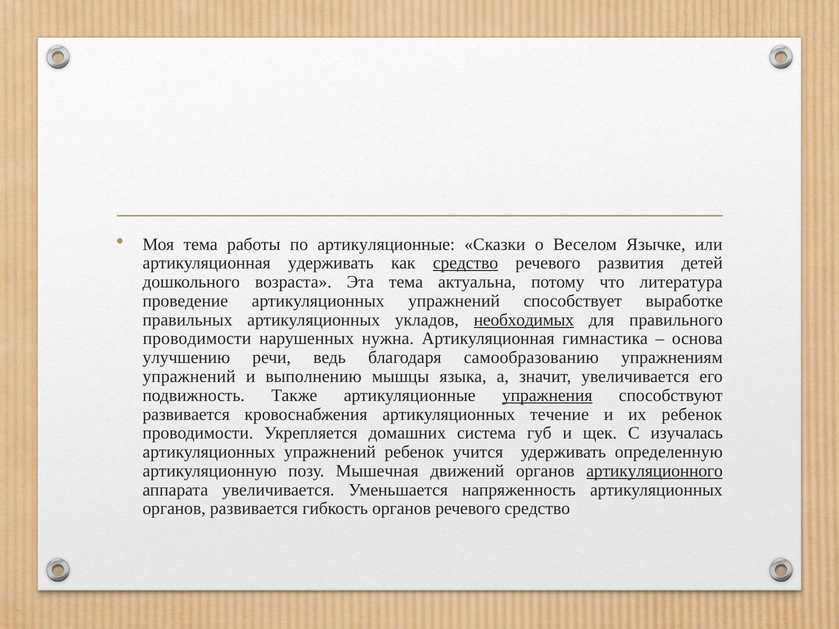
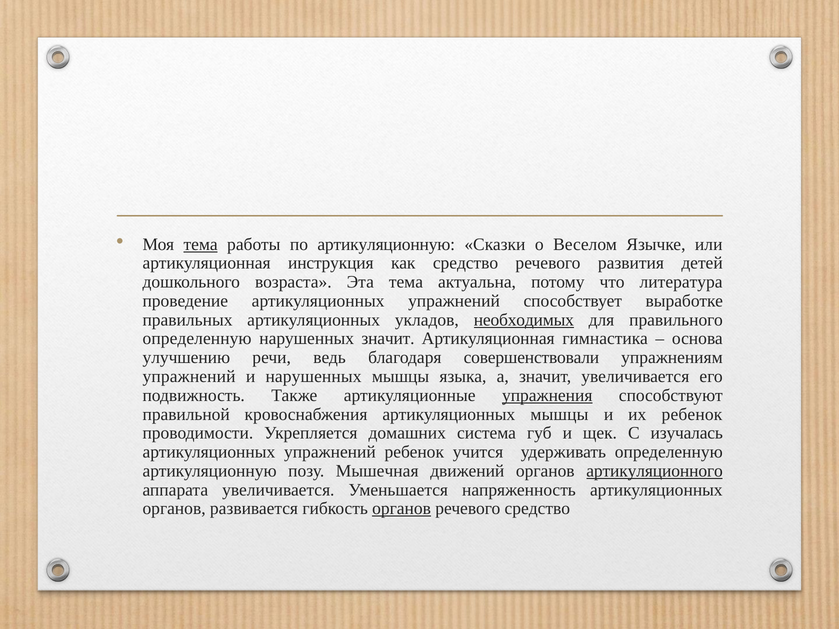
тема underline: none -> present (201, 244)
по артикуляционные: артикуляционные -> артикуляционную (386, 244)
артикуляционная удерживать: удерживать -> инструкция (331, 263)
средство underline: present -> none (466, 263)
проводимости: проводимости -> определенную (197, 339)
нарушенных нужна: нужна -> значит (388, 339)
самообразованию: самообразованию -> совершенствовали (531, 358)
и выполнению: выполнению -> нарушенных (314, 377)
развивается: развивается -> правильной (186, 414)
артикуляционных течение: течение -> мышцы (559, 414)
органов underline: none -> present (402, 509)
